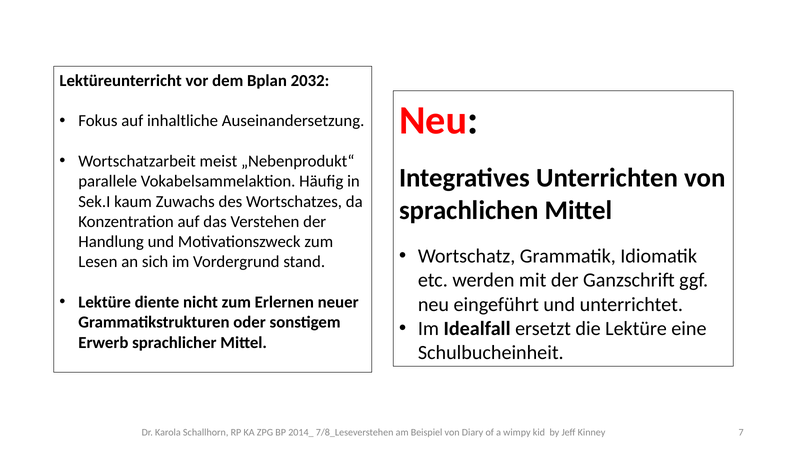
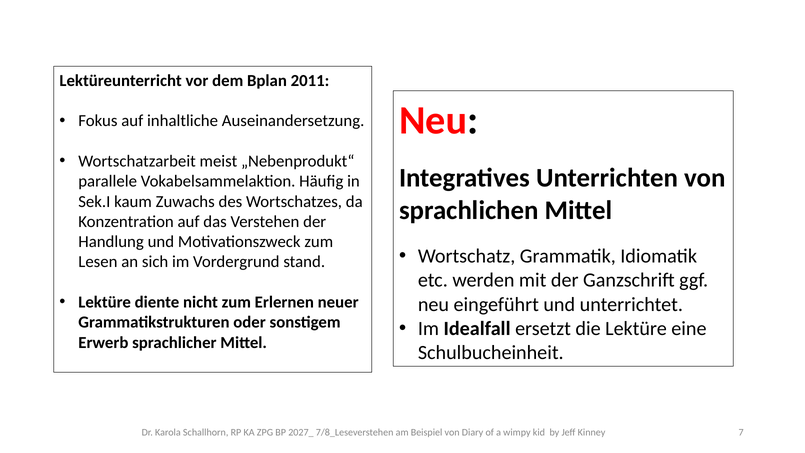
2032: 2032 -> 2011 (310, 81)
2014_: 2014_ -> 2027_ (301, 432)
